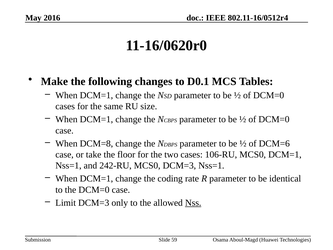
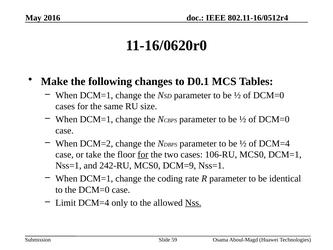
DCM=8: DCM=8 -> DCM=2 (96, 143)
of DCM=6: DCM=6 -> DCM=4 (274, 143)
for underline: none -> present (143, 154)
MCS0 DCM=3: DCM=3 -> DCM=9 (179, 166)
Limit DCM=3: DCM=3 -> DCM=4 (94, 203)
